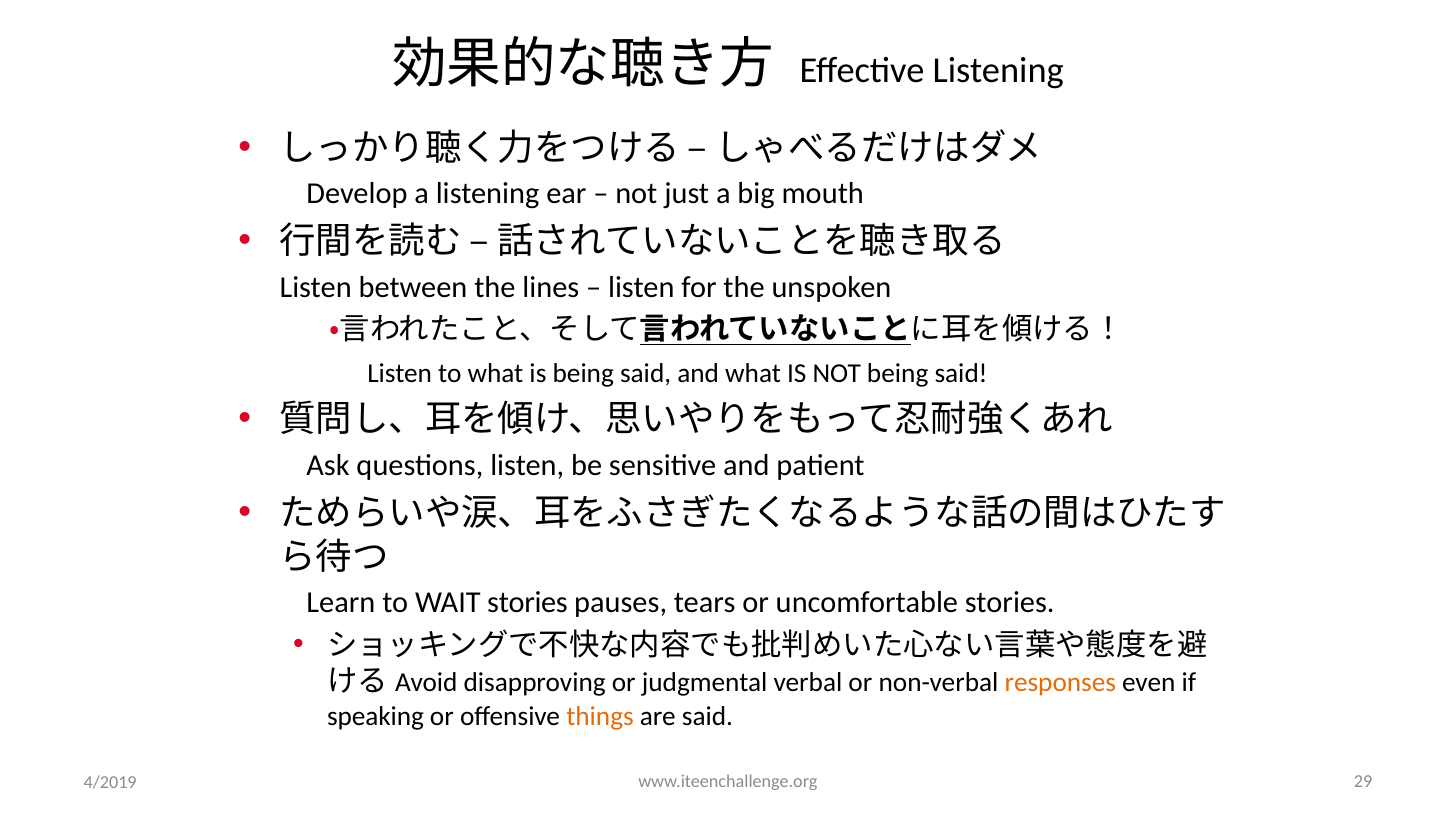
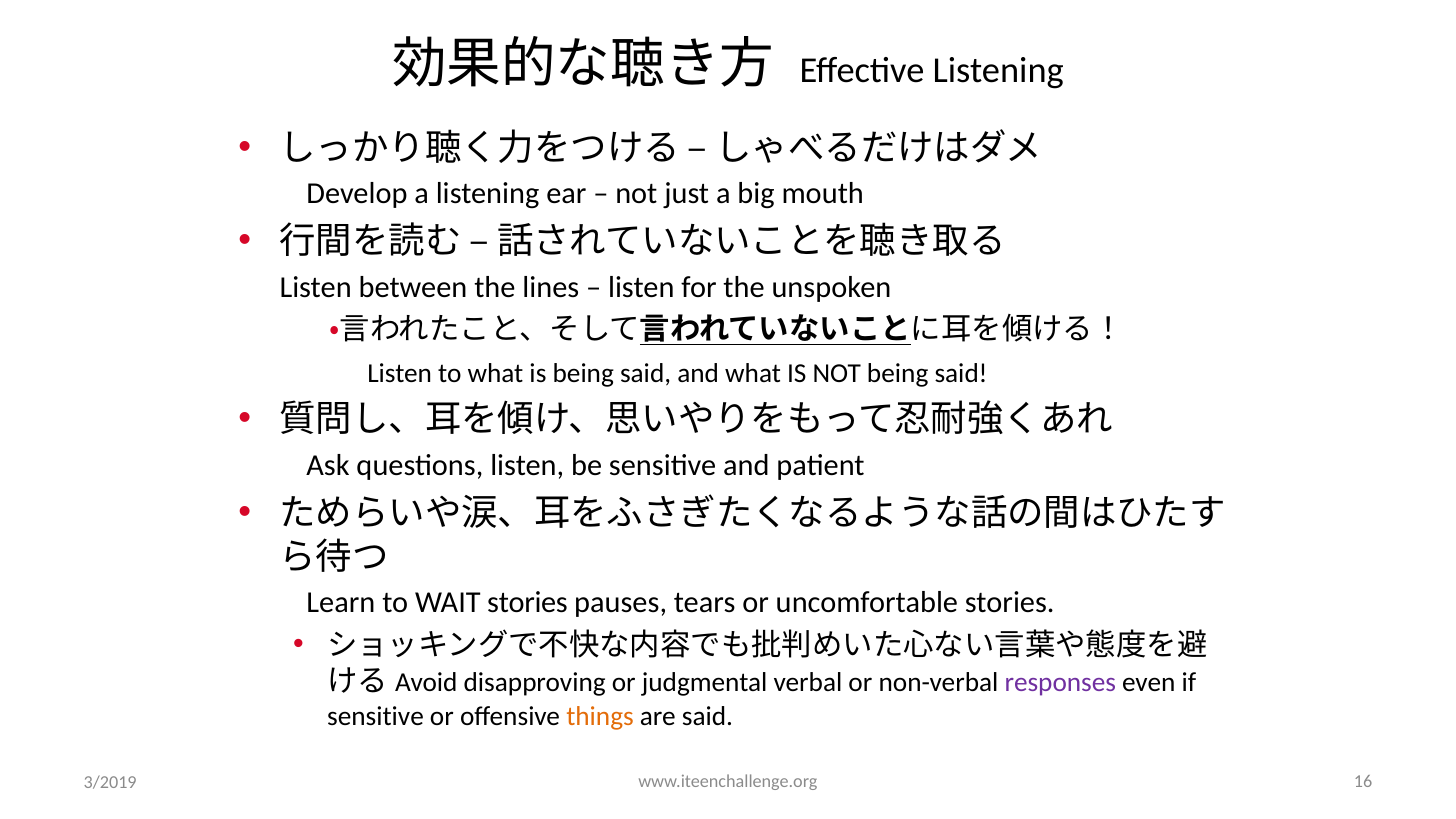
responses colour: orange -> purple (1060, 683)
speaking: speaking -> sensitive (376, 716)
29: 29 -> 16 (1363, 782)
4/2019: 4/2019 -> 3/2019 (110, 782)
